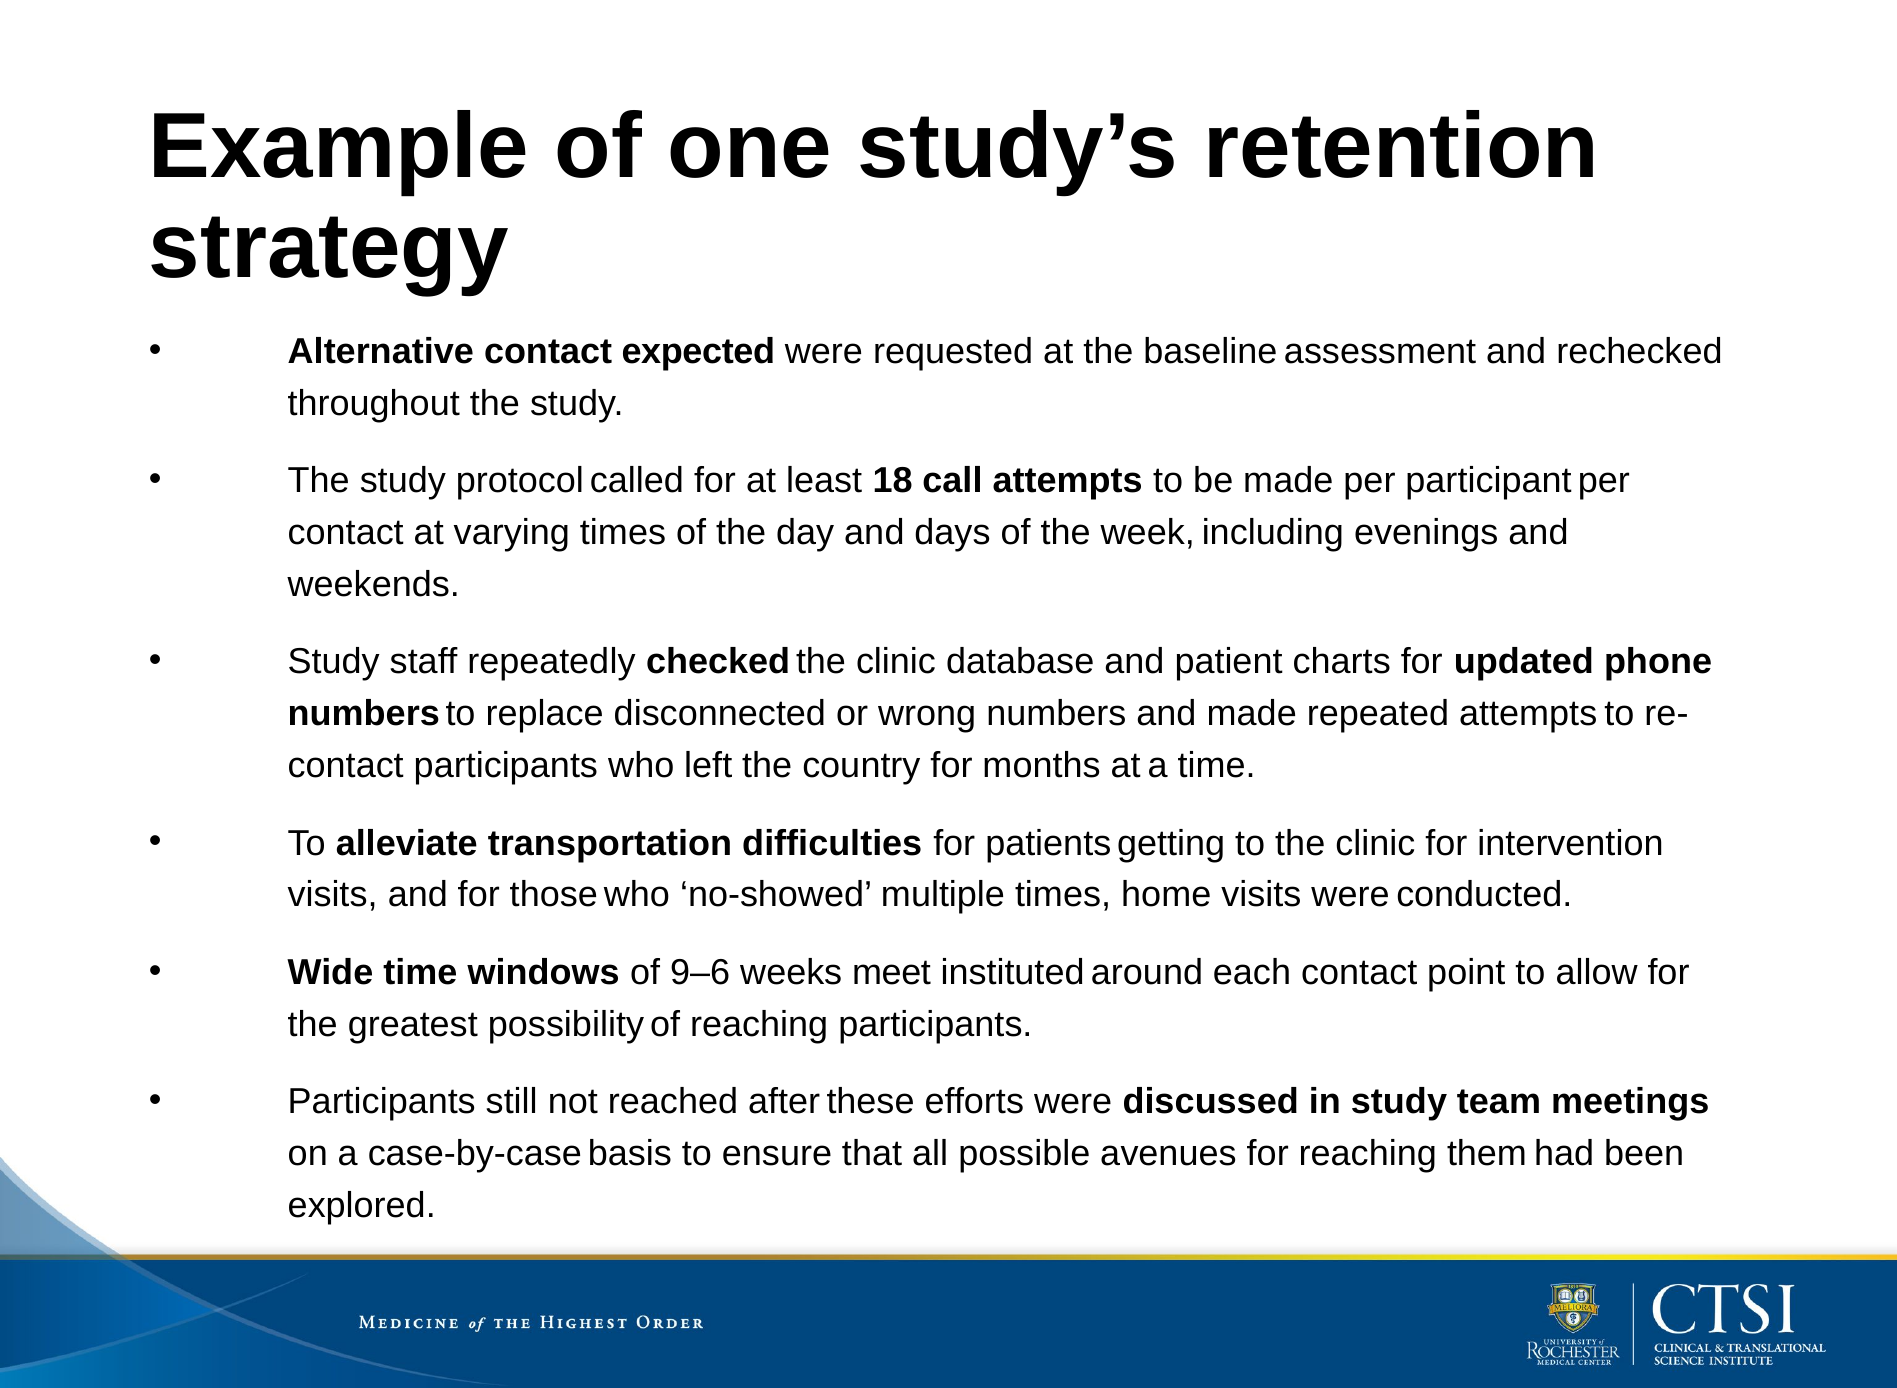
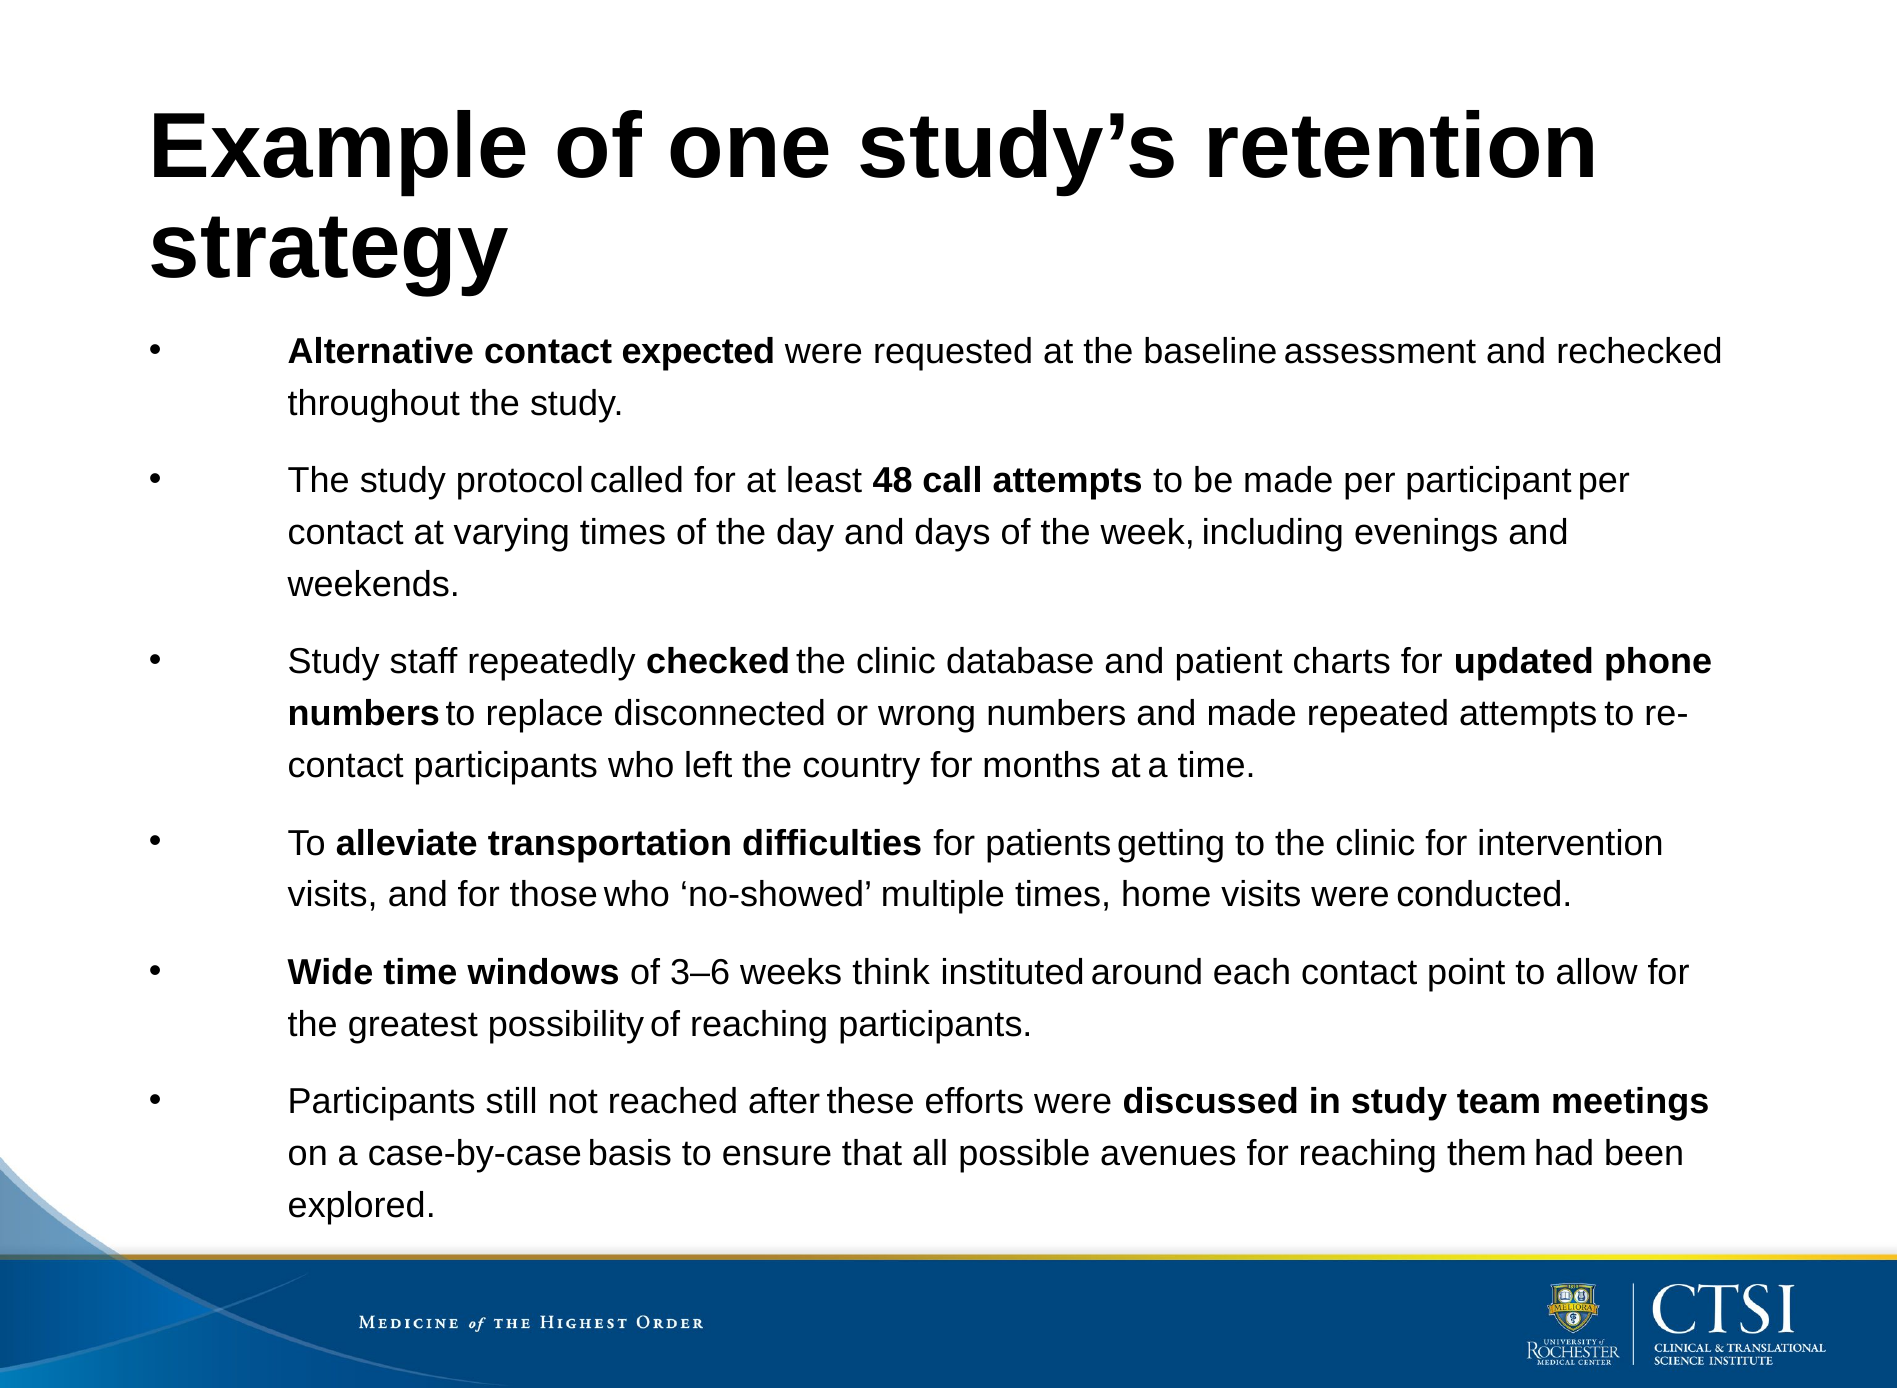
18: 18 -> 48 (893, 481)
9–6: 9–6 -> 3–6 (700, 973)
meet: meet -> think (891, 973)
